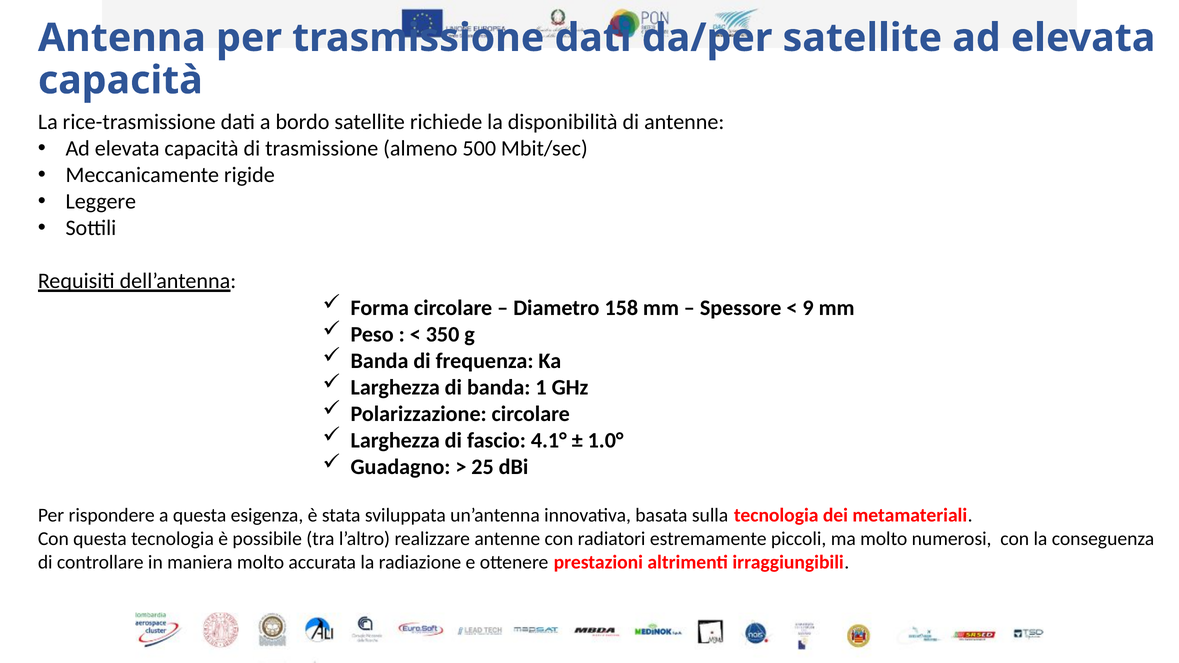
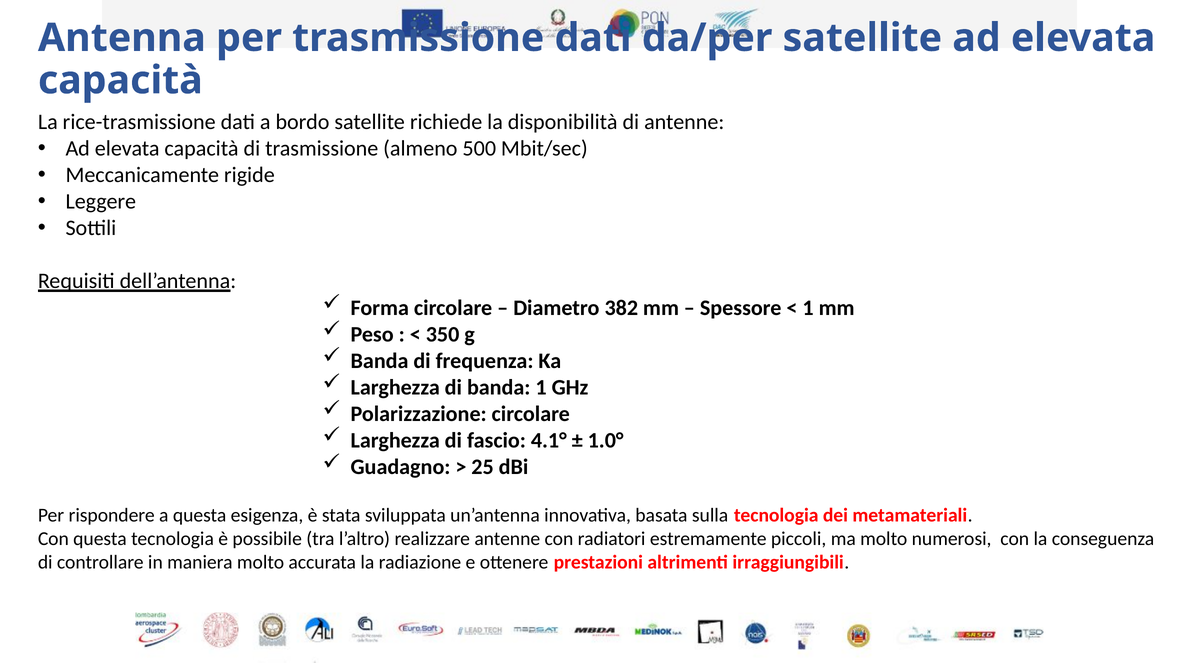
158: 158 -> 382 (621, 308)
9: 9 -> 1 (808, 308)
